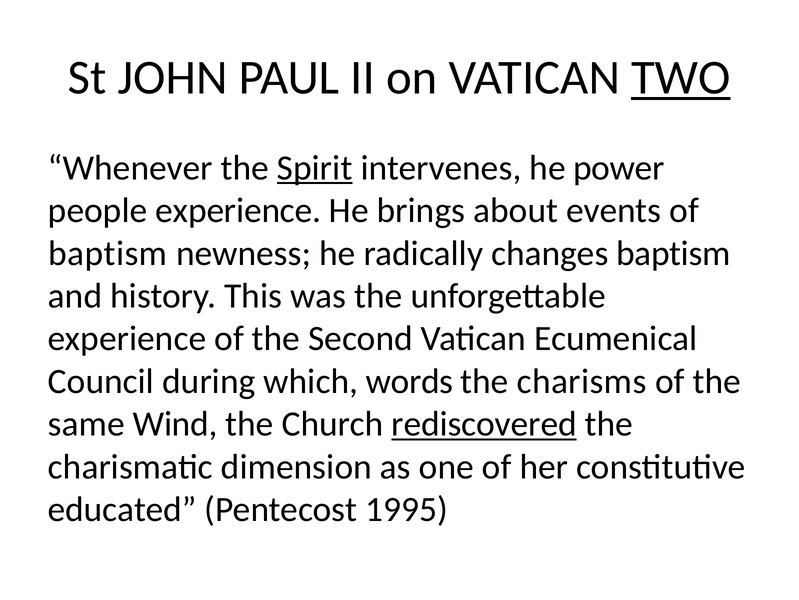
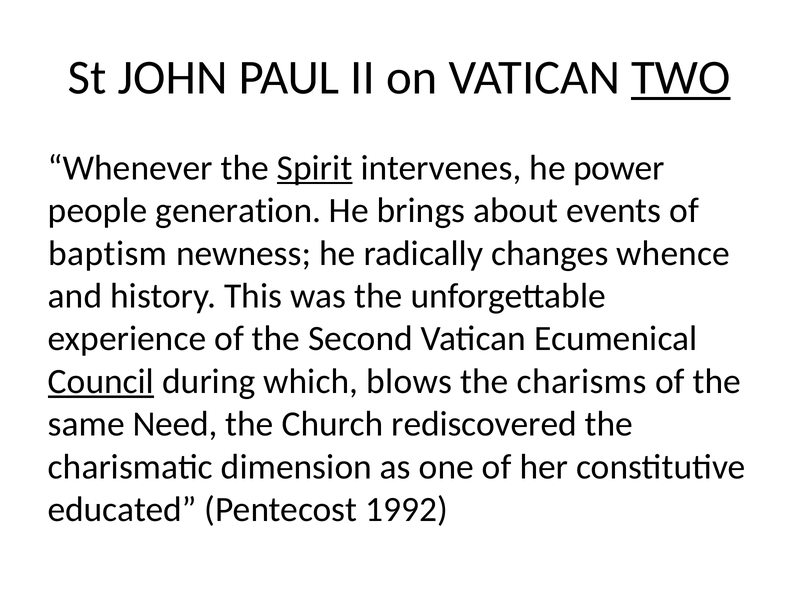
people experience: experience -> generation (238, 210)
changes baptism: baptism -> whence (673, 253)
Council underline: none -> present (101, 381)
words: words -> blows (409, 381)
Wind: Wind -> Need (175, 424)
rediscovered underline: present -> none (484, 424)
1995: 1995 -> 1992 (406, 509)
